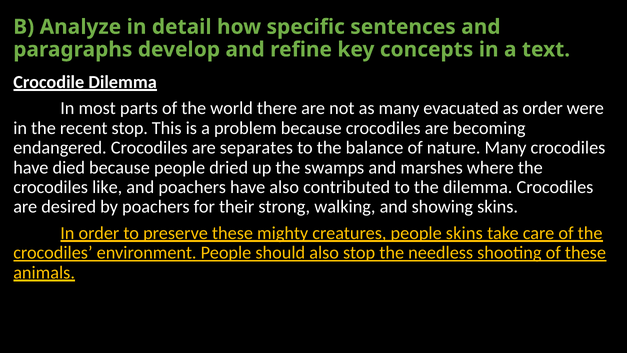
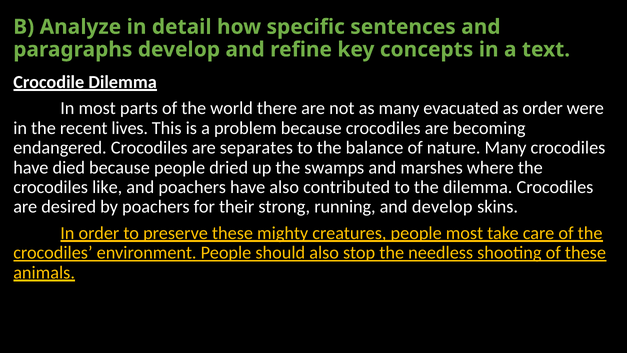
recent stop: stop -> lives (130, 128)
walking: walking -> running (345, 207)
and showing: showing -> develop (442, 207)
people skins: skins -> most (464, 233)
